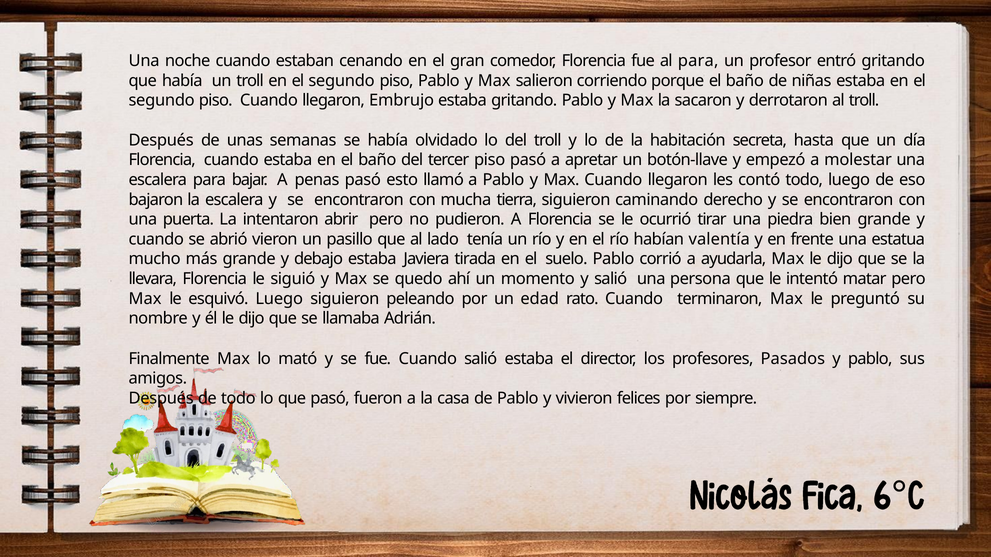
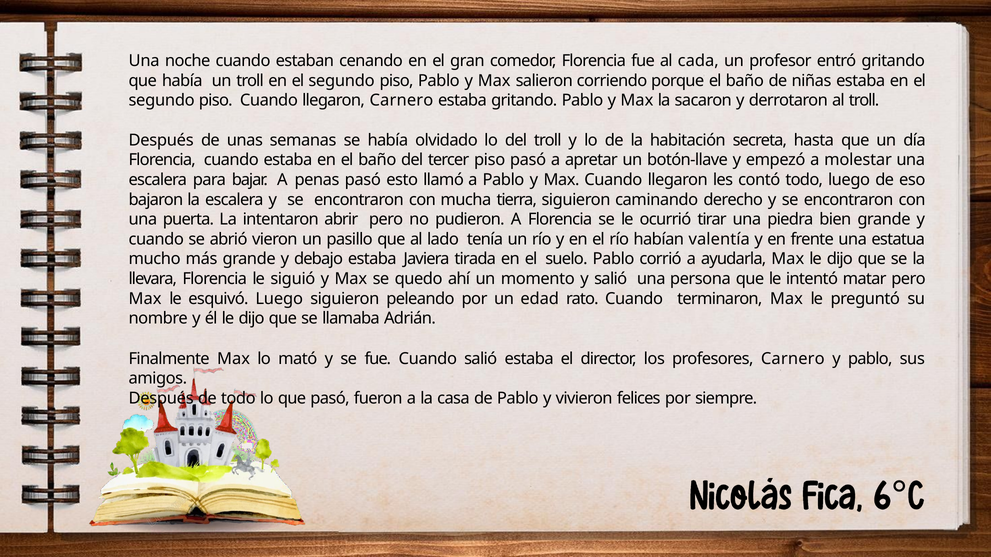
al para: para -> cada (698, 61)
llegaron Embrujo: Embrujo -> Carnero (401, 101)
profesores Pasados: Pasados -> Carnero (793, 359)
